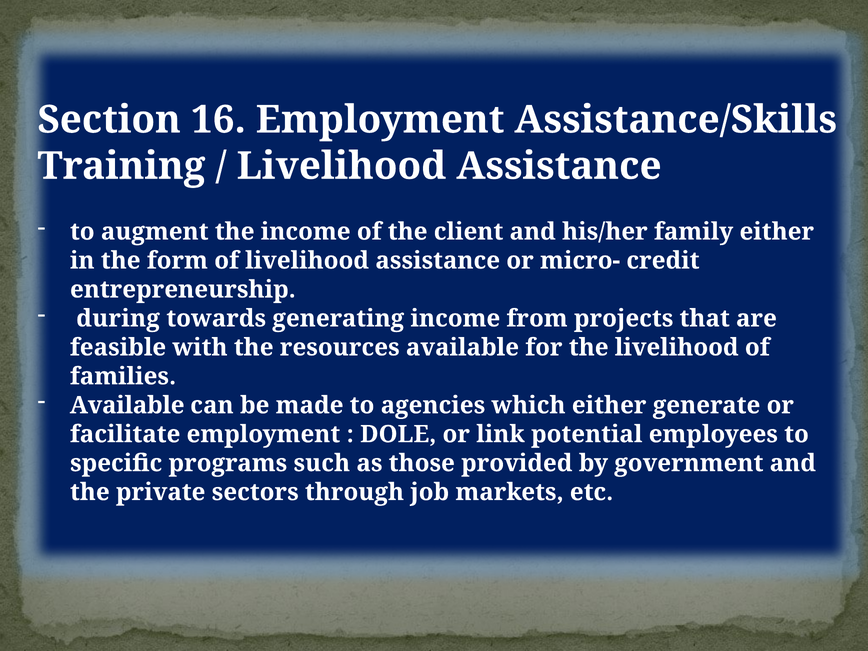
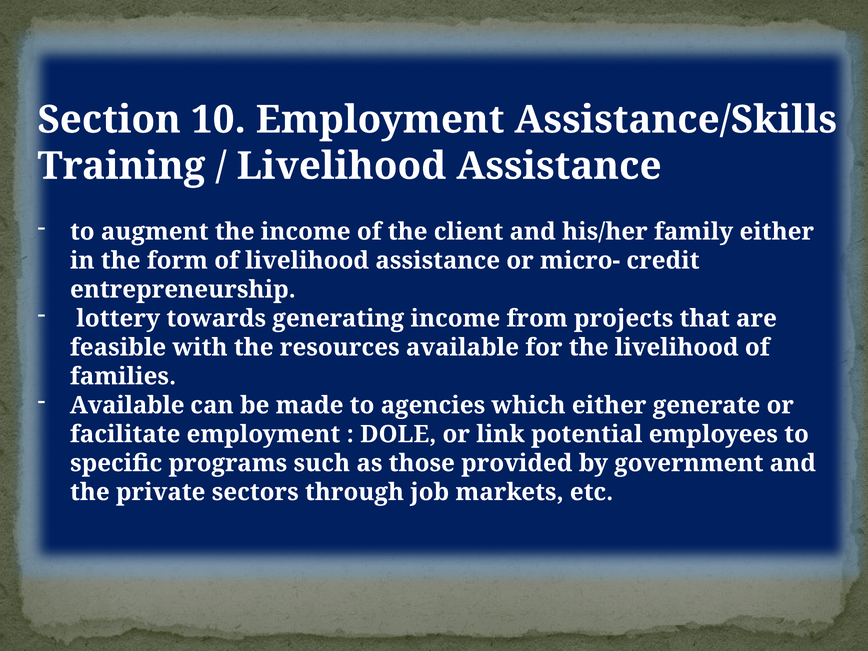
16: 16 -> 10 (218, 120)
during: during -> lottery (118, 318)
